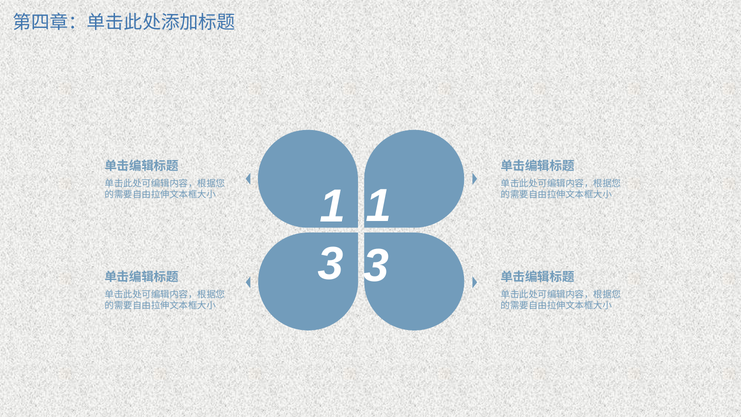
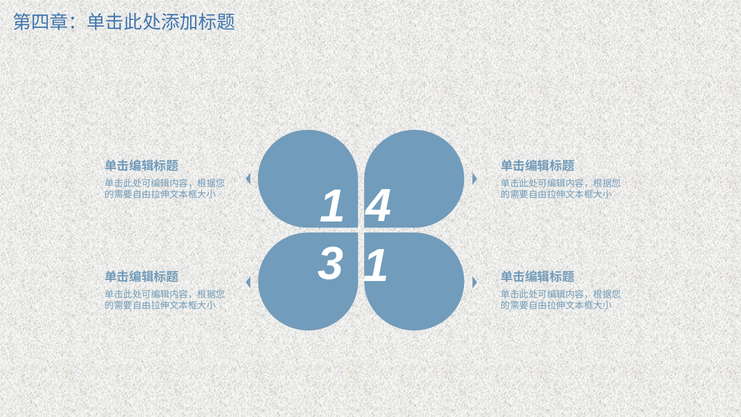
1 1: 1 -> 4 (379, 206)
3 3: 3 -> 1 (376, 266)
